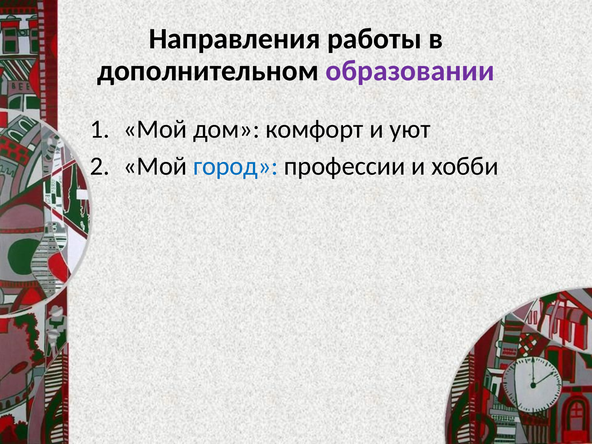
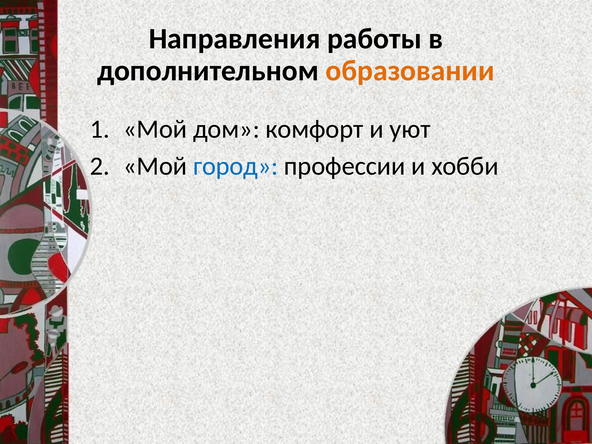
образовании colour: purple -> orange (410, 71)
